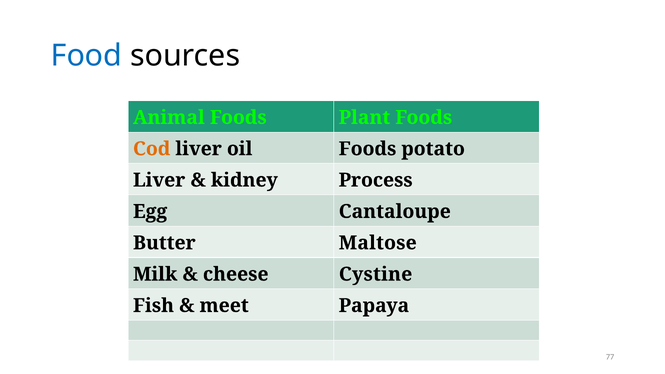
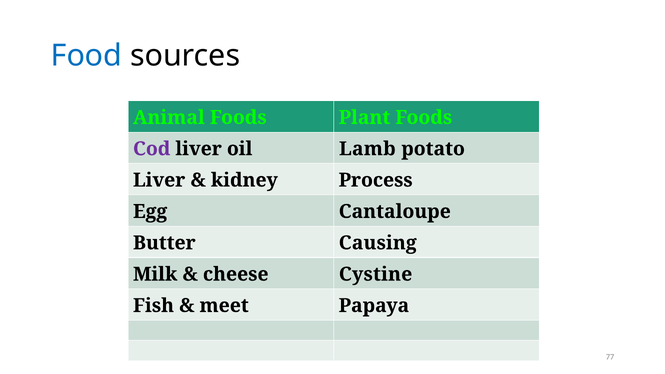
Cod colour: orange -> purple (152, 149)
oil Foods: Foods -> Lamb (367, 149)
Maltose: Maltose -> Causing (378, 243)
